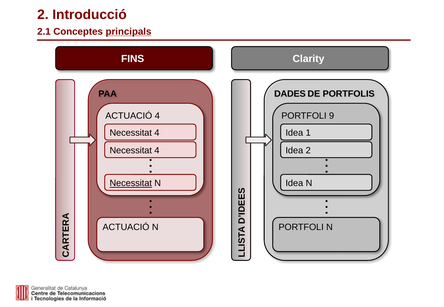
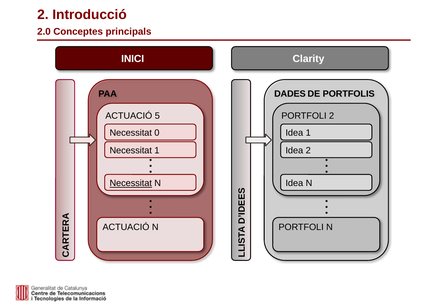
2.1: 2.1 -> 2.0 (44, 32)
principals underline: present -> none (129, 32)
FINS: FINS -> INICI (133, 59)
ACTUACIÓ 4: 4 -> 5 (157, 116)
PORTFOLI 9: 9 -> 2 (332, 116)
4: 4 -> 0 (157, 133)
4: 4 -> 1 (157, 151)
